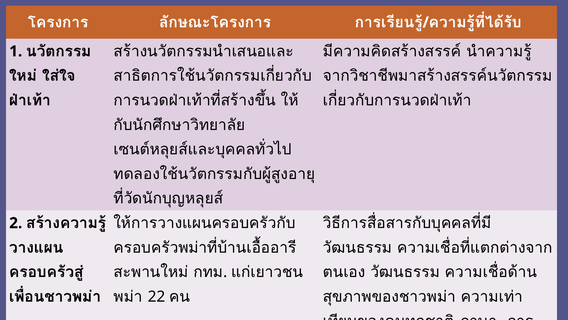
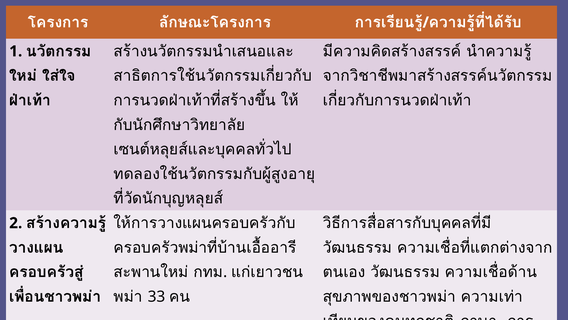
22: 22 -> 33 (156, 296)
